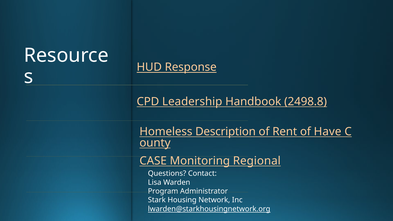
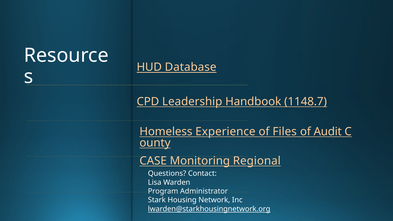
Response: Response -> Database (191, 67)
2498.8: 2498.8 -> 1148.7 (306, 102)
Description: Description -> Experience (225, 132)
Rent: Rent -> Files (285, 132)
Have: Have -> Audit (328, 132)
